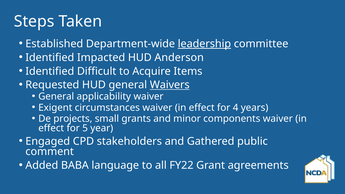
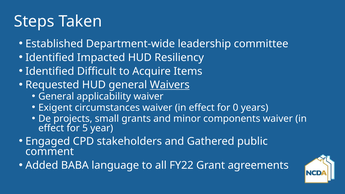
leadership underline: present -> none (204, 44)
Anderson: Anderson -> Resiliency (179, 58)
4: 4 -> 0 (236, 108)
